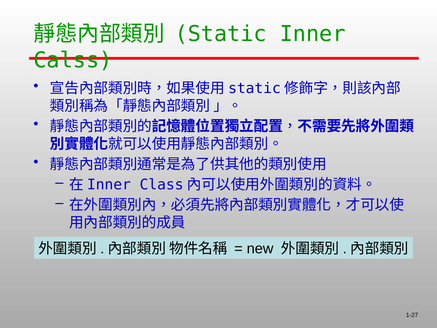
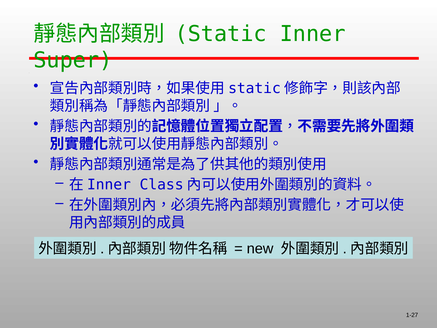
Calss: Calss -> Super (73, 60)
